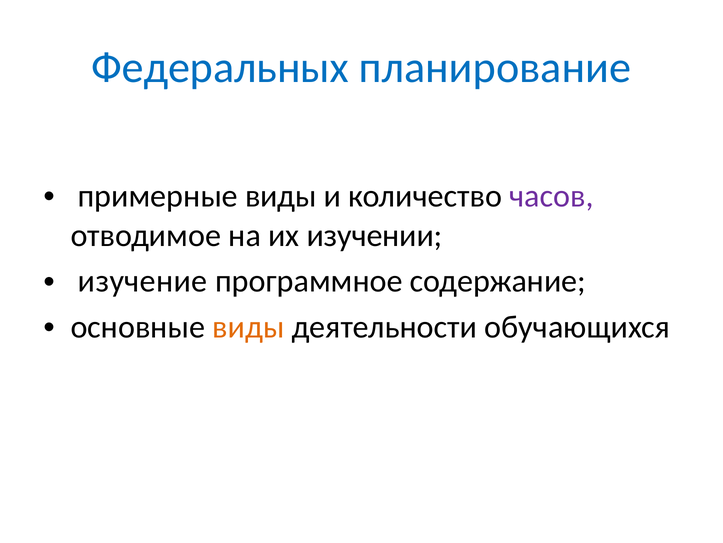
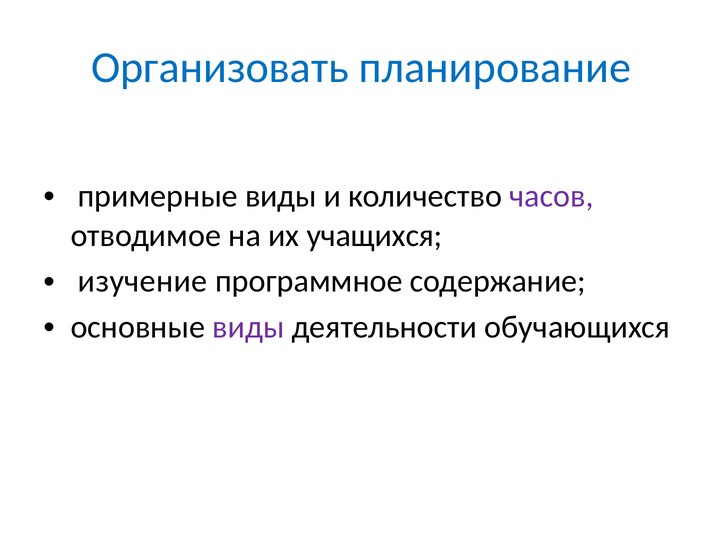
Федеральных: Федеральных -> Организовать (220, 67)
изучении: изучении -> учащихся (375, 235)
виды colour: orange -> purple (248, 327)
